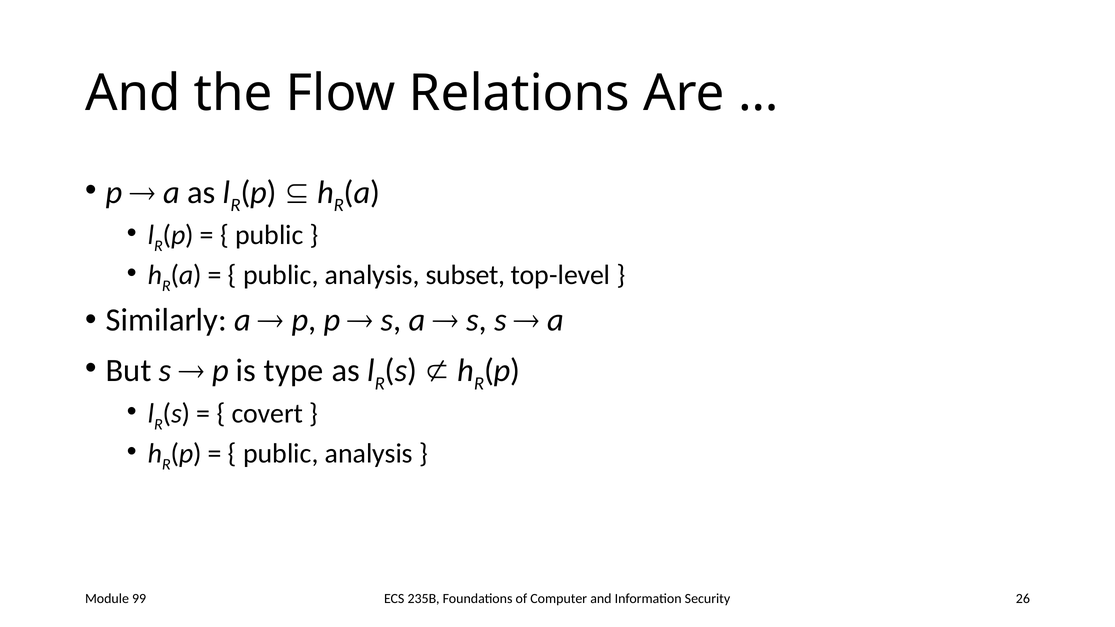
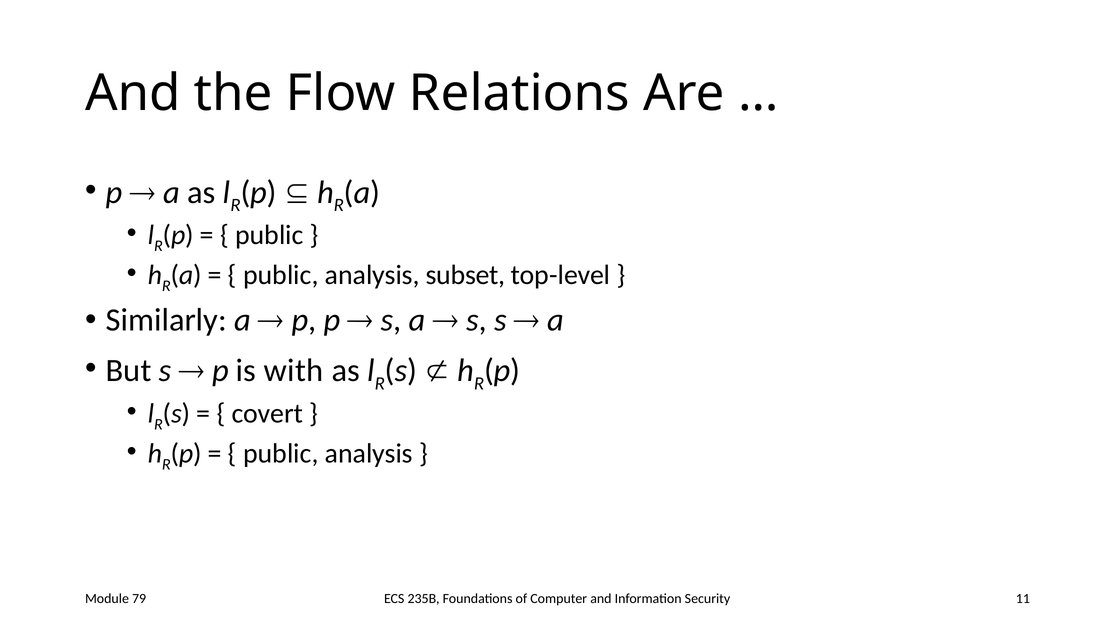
type: type -> with (294, 371)
26: 26 -> 11 (1023, 599)
99: 99 -> 79 (139, 599)
